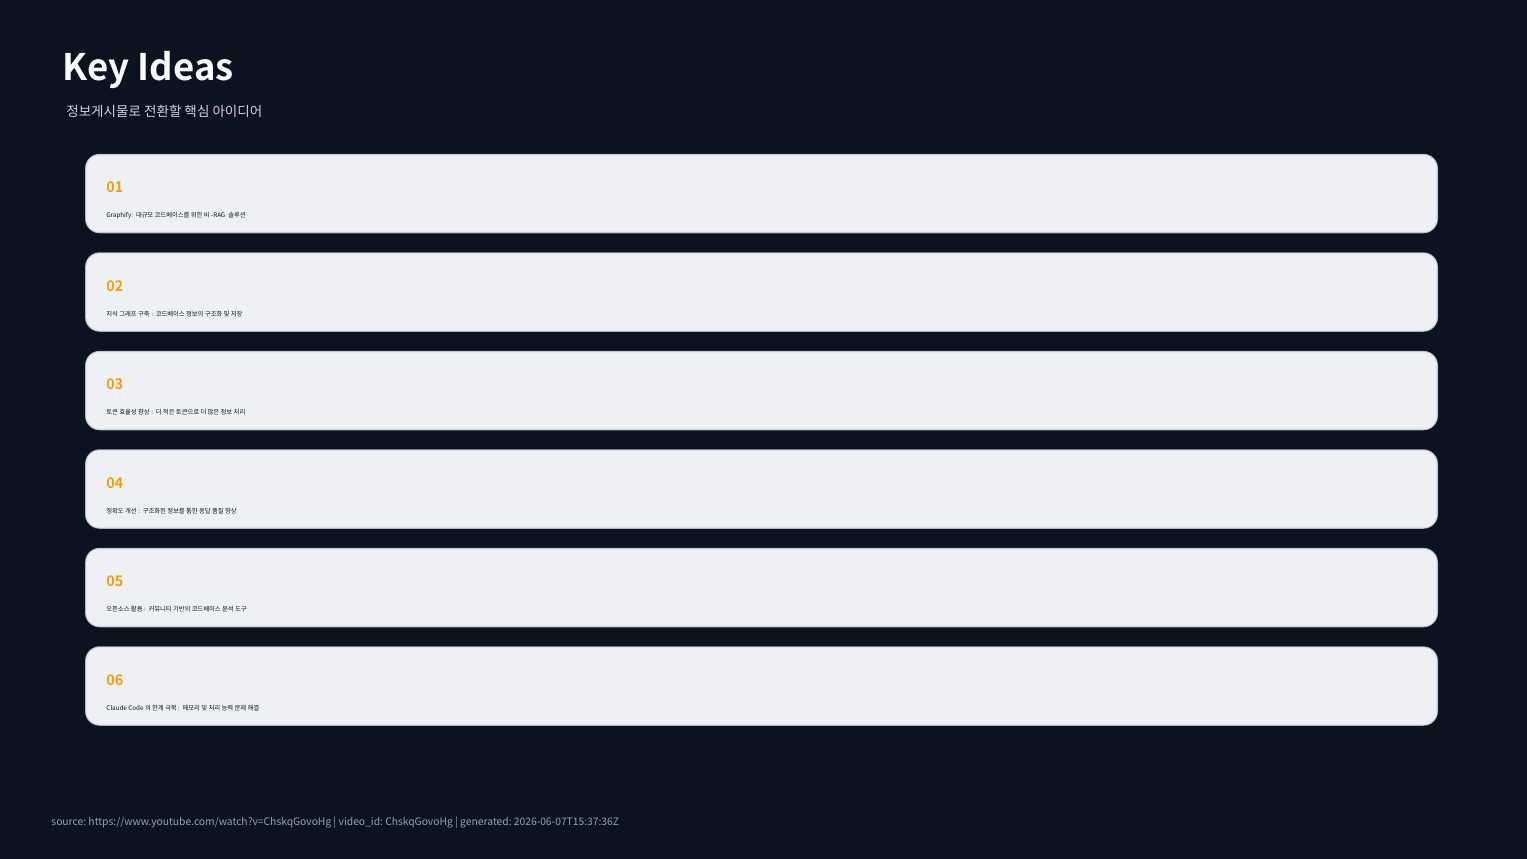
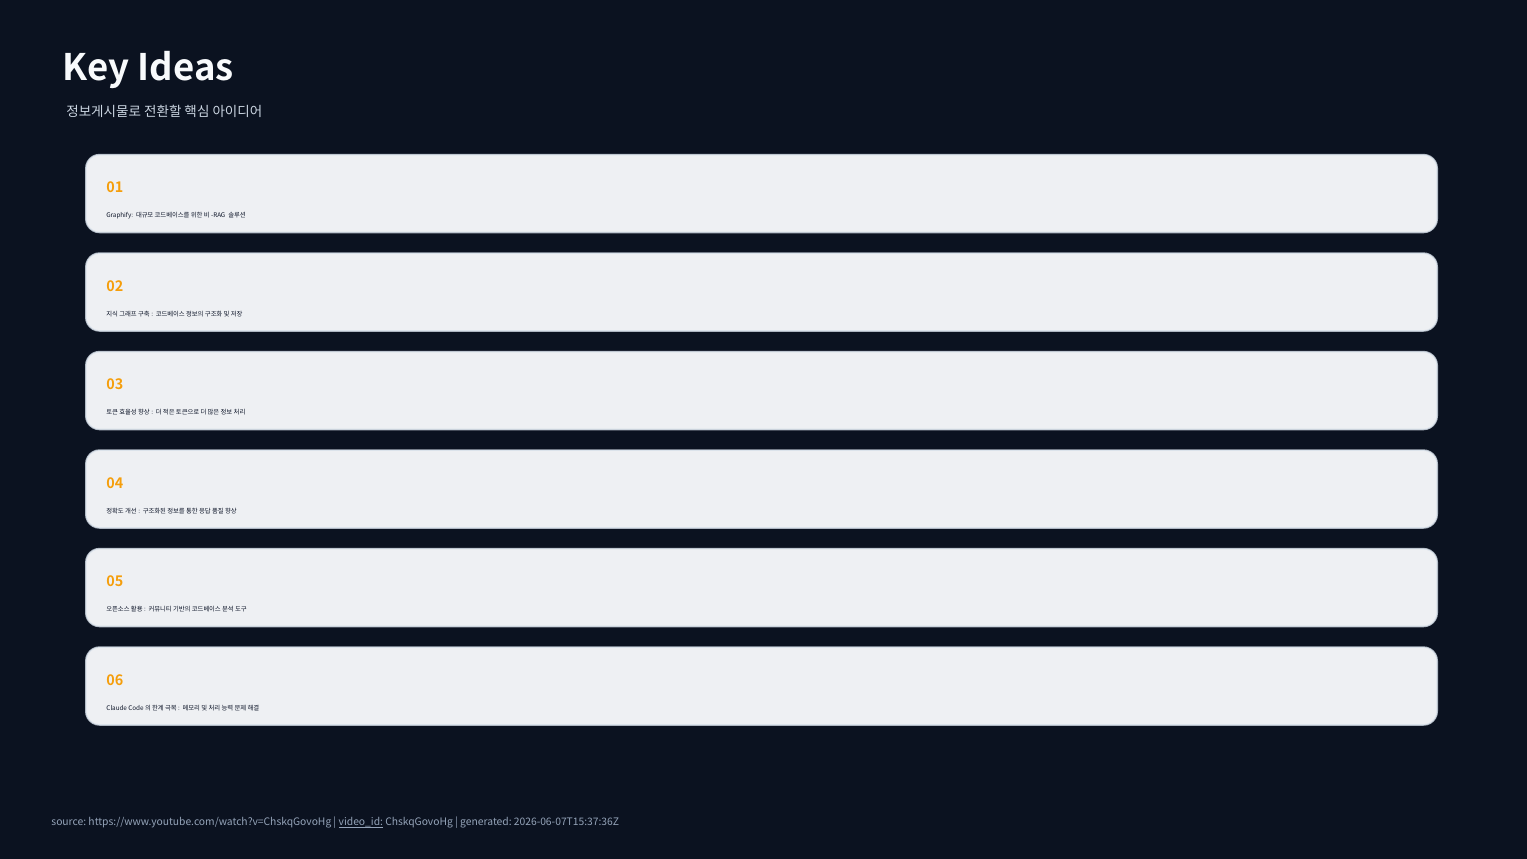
video_id underline: none -> present (361, 822)
